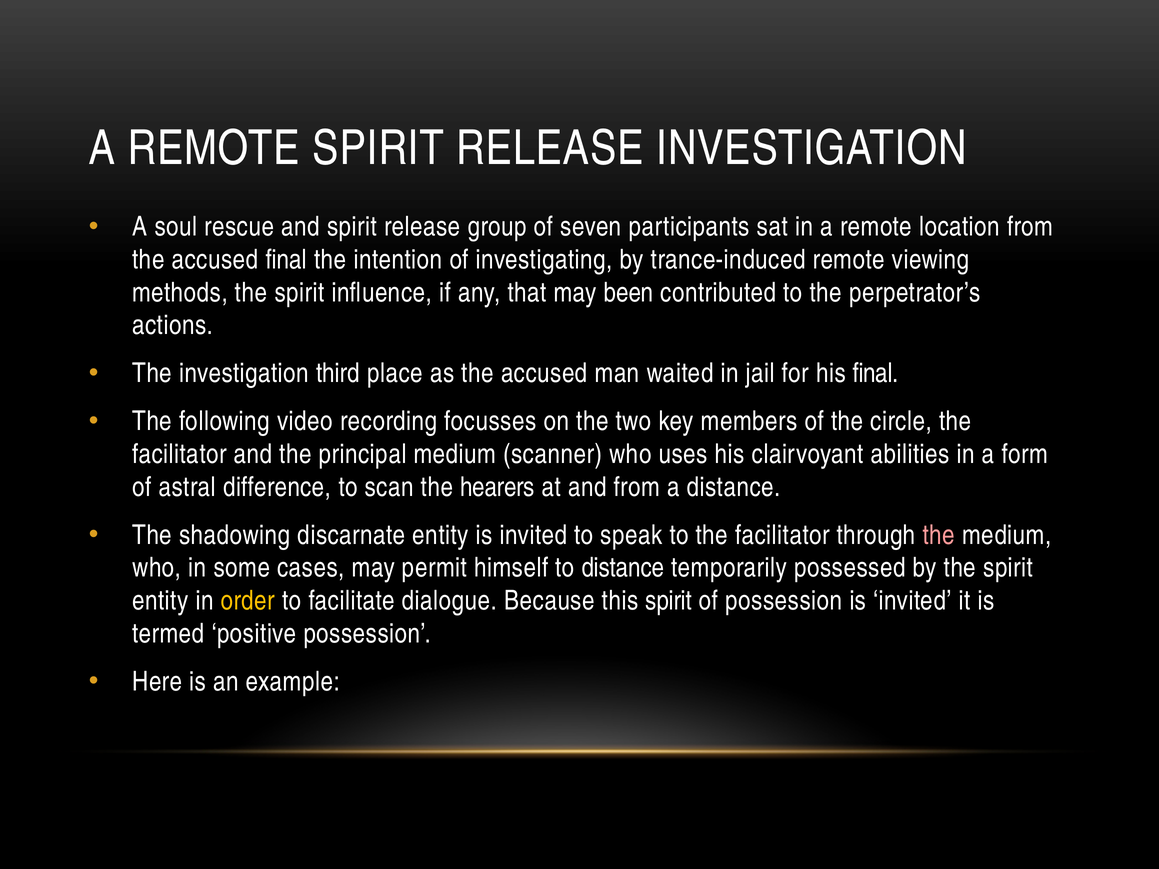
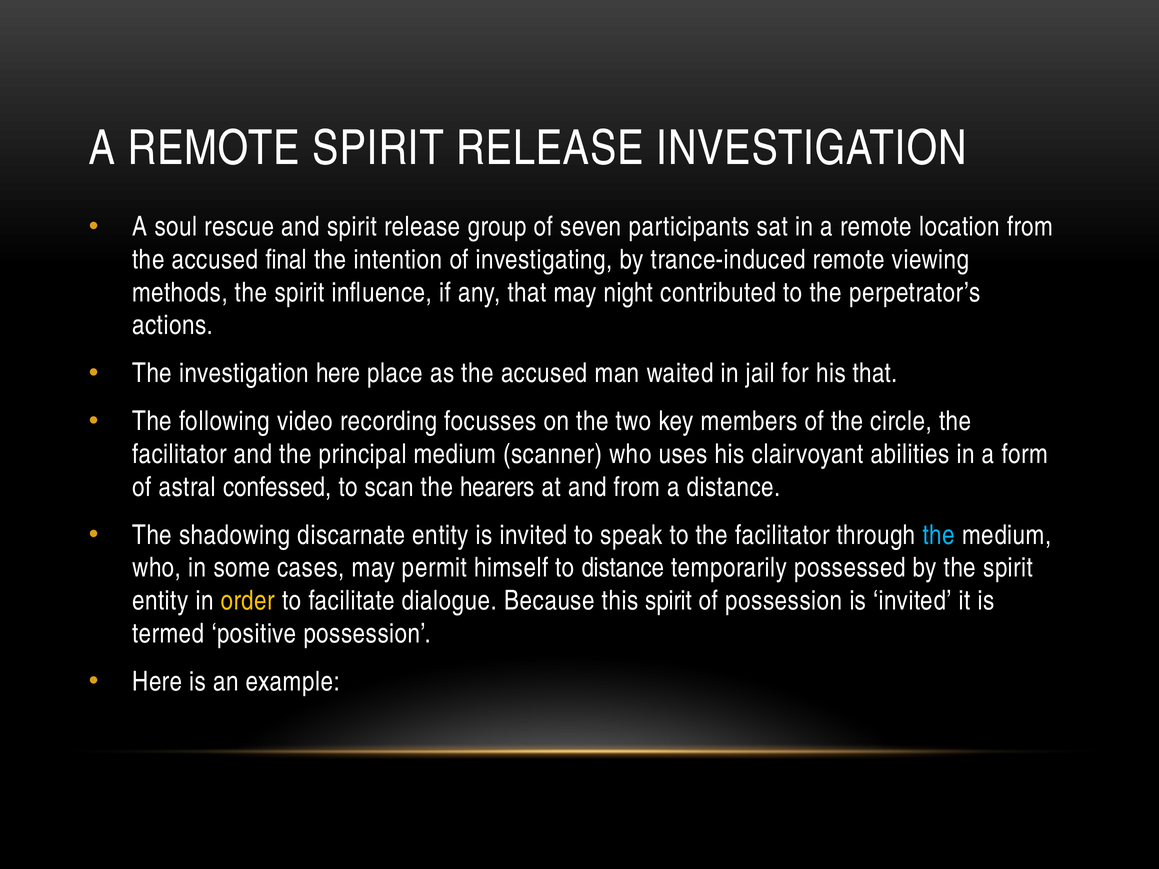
been: been -> night (629, 293)
investigation third: third -> here (338, 374)
his final: final -> that (875, 374)
difference: difference -> confessed (277, 487)
the colour: pink -> light blue (939, 535)
